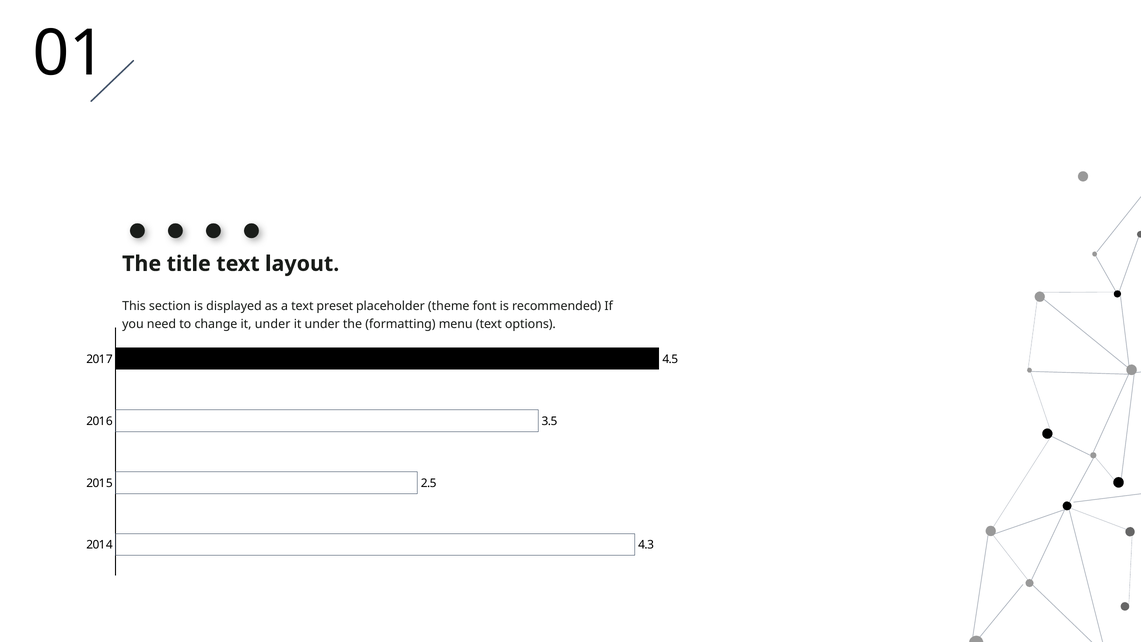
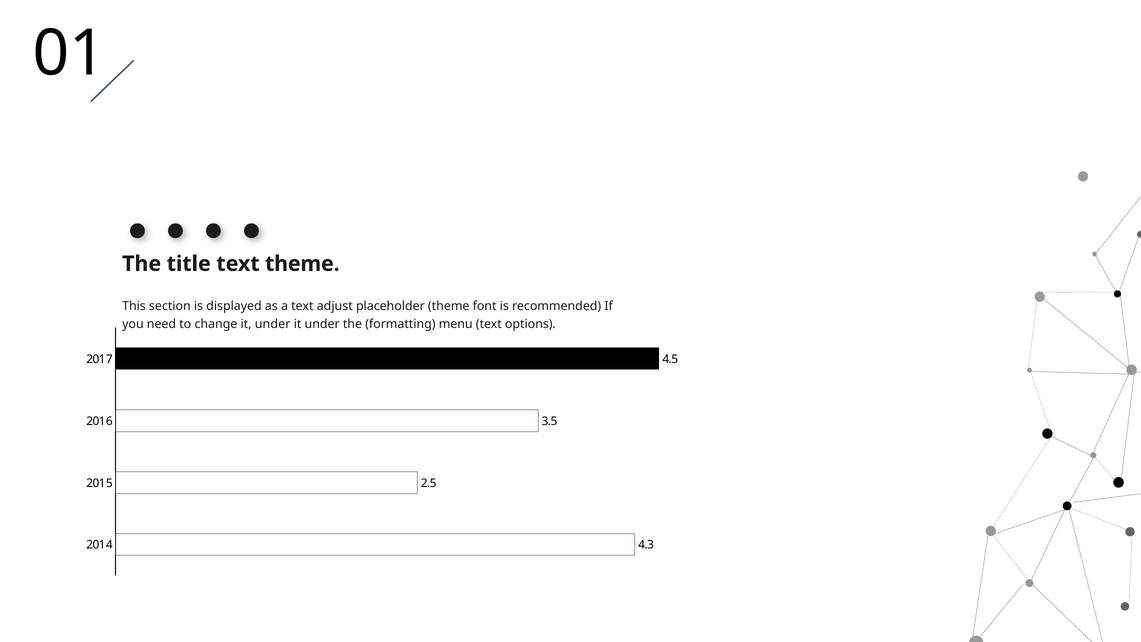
text layout: layout -> theme (302, 264)
preset: preset -> adjust (335, 306)
